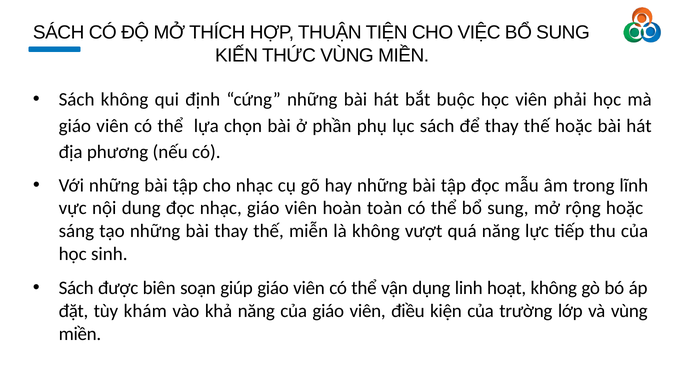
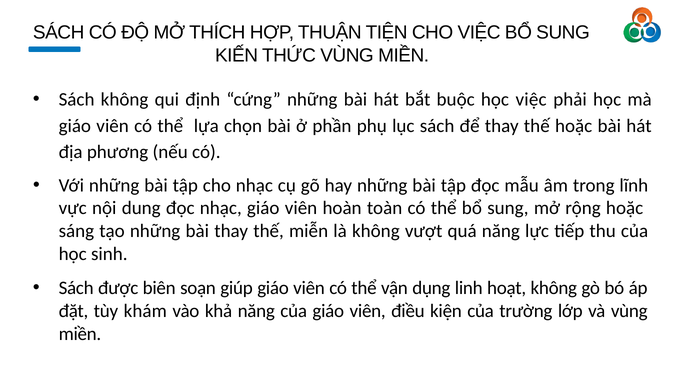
học viên: viên -> việc (531, 100)
